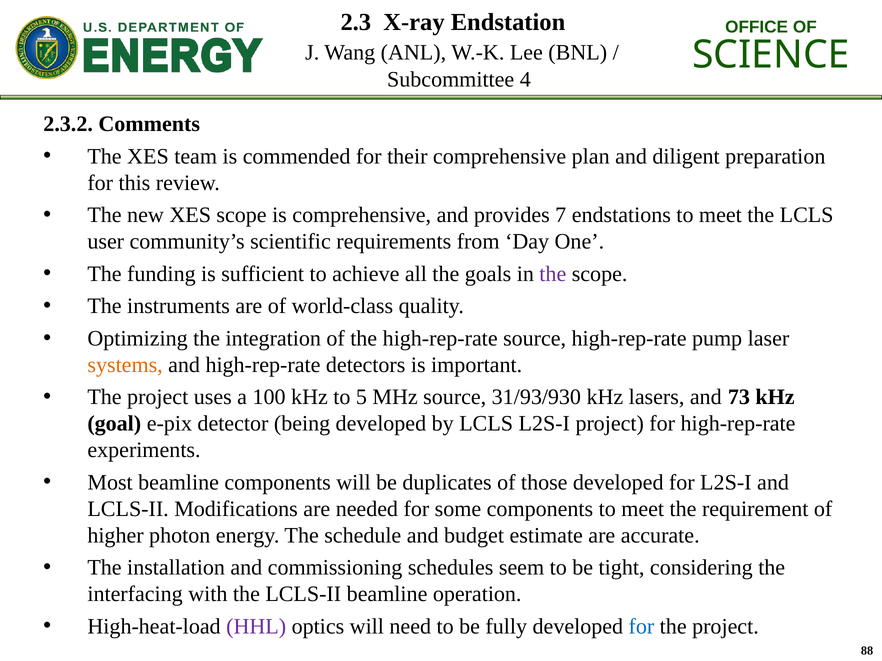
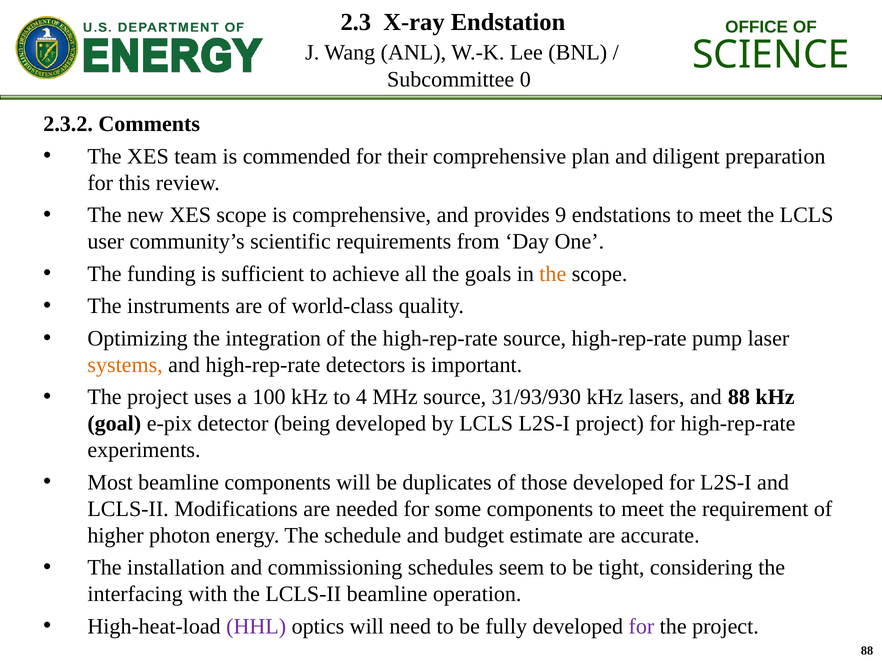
4: 4 -> 0 (525, 79)
7: 7 -> 9 (561, 215)
the colour: purple -> orange (553, 274)
5: 5 -> 4 (361, 398)
and 73: 73 -> 88 (739, 398)
for colour: blue -> purple (641, 627)
